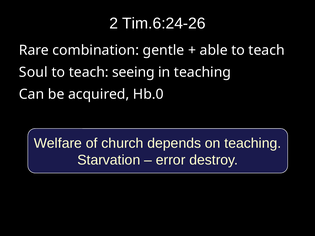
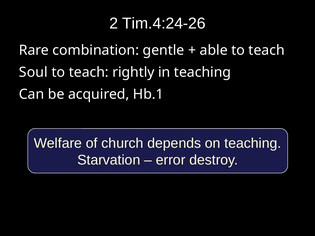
Tim.6:24-26: Tim.6:24-26 -> Tim.4:24-26 (164, 23)
seeing: seeing -> rightly (133, 72)
Hb.0: Hb.0 -> Hb.1 (148, 94)
